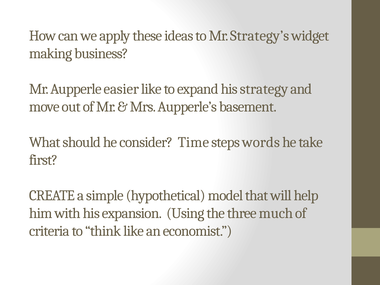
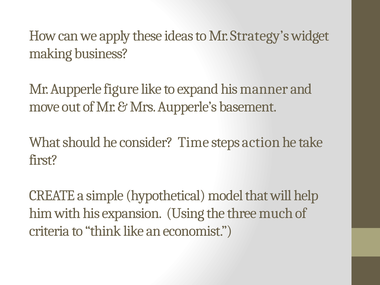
easier: easier -> figure (121, 89)
strategy: strategy -> manner (264, 89)
words: words -> action (261, 142)
